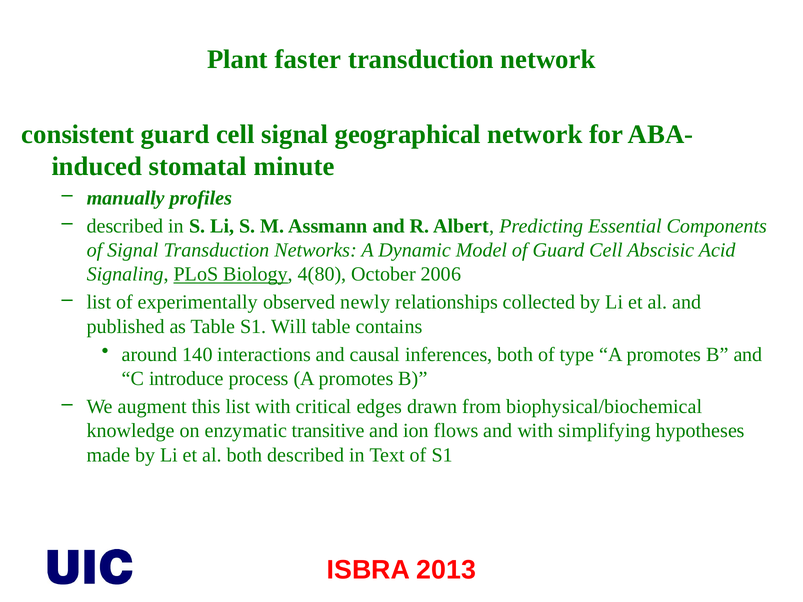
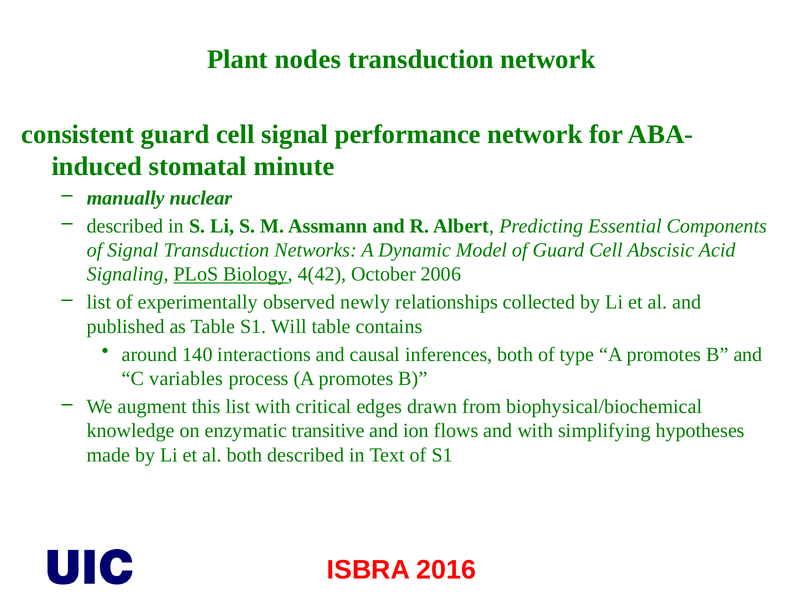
faster: faster -> nodes (308, 59)
geographical: geographical -> performance (408, 134)
profiles: profiles -> nuclear (201, 198)
4(80: 4(80 -> 4(42 (322, 274)
introduce: introduce -> variables (186, 379)
2013: 2013 -> 2016 (446, 570)
